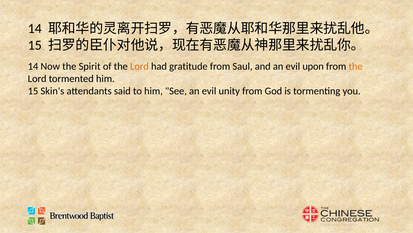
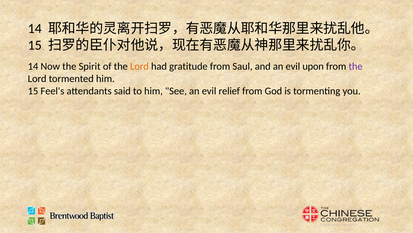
the colour: orange -> purple (356, 66)
Skin's: Skin's -> Feel's (52, 91)
unity: unity -> relief (229, 91)
